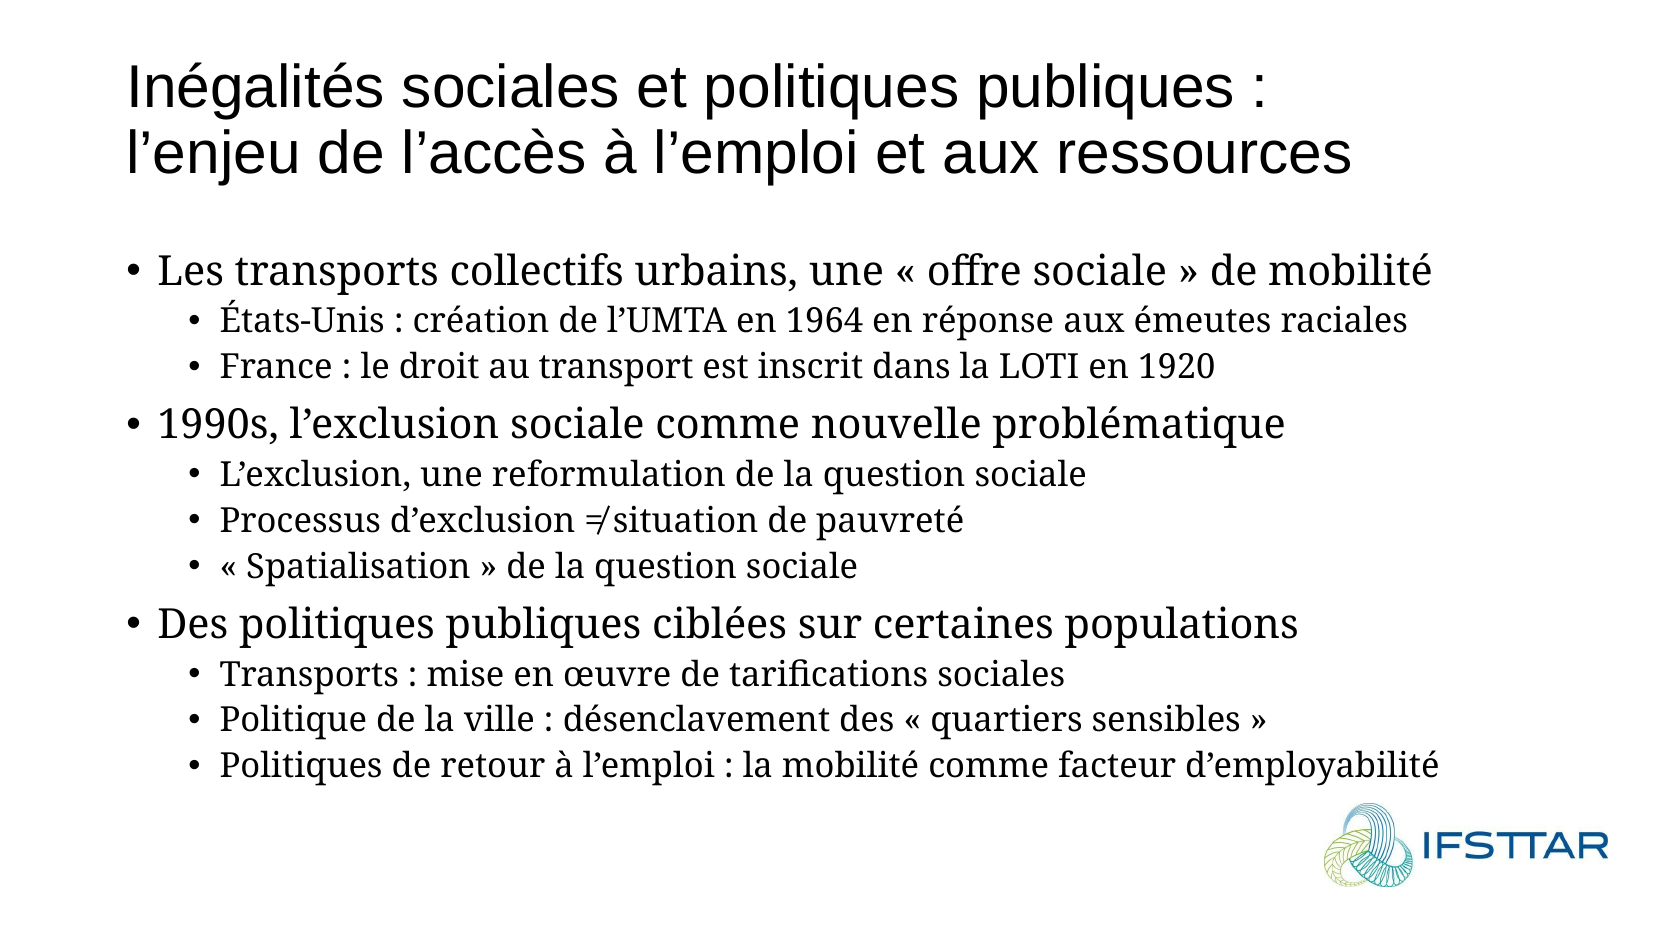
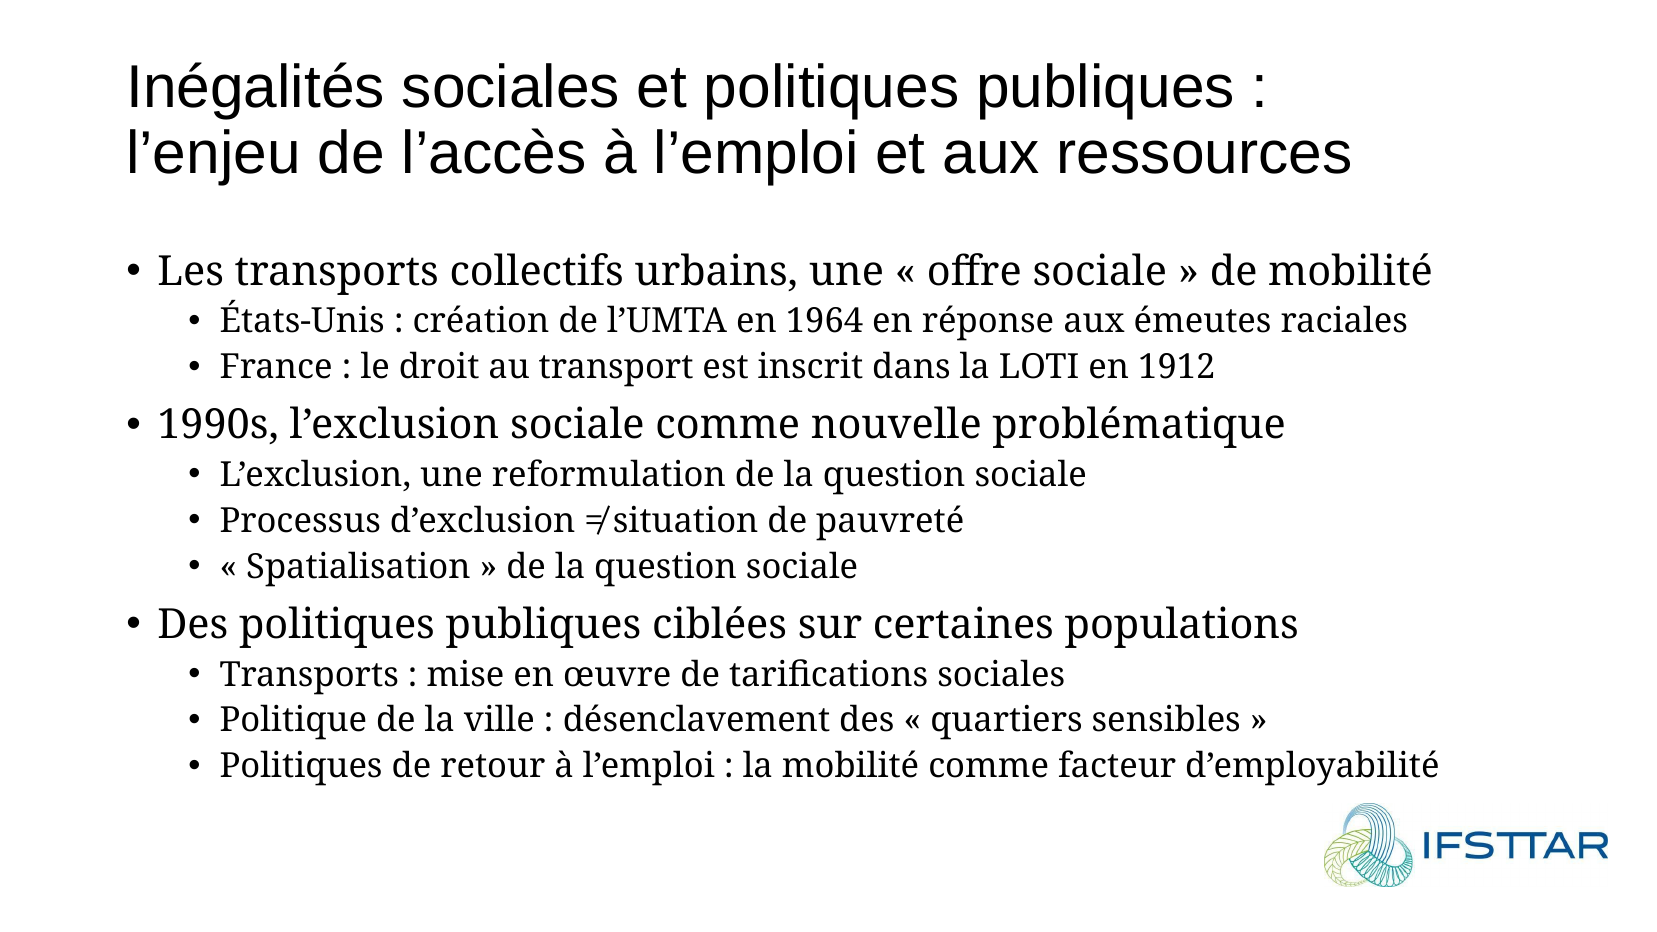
1920: 1920 -> 1912 (1177, 367)
